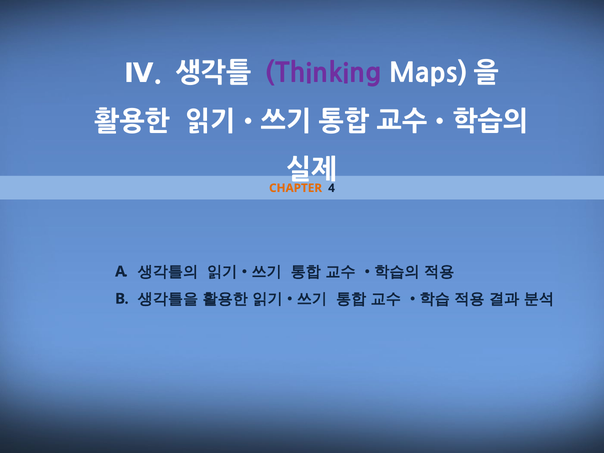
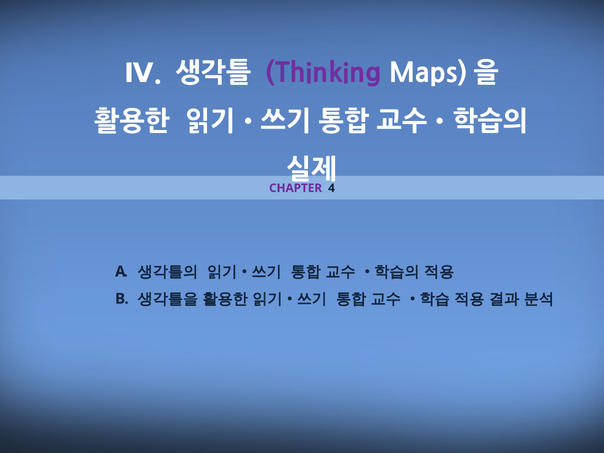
CHAPTER colour: orange -> purple (296, 188)
